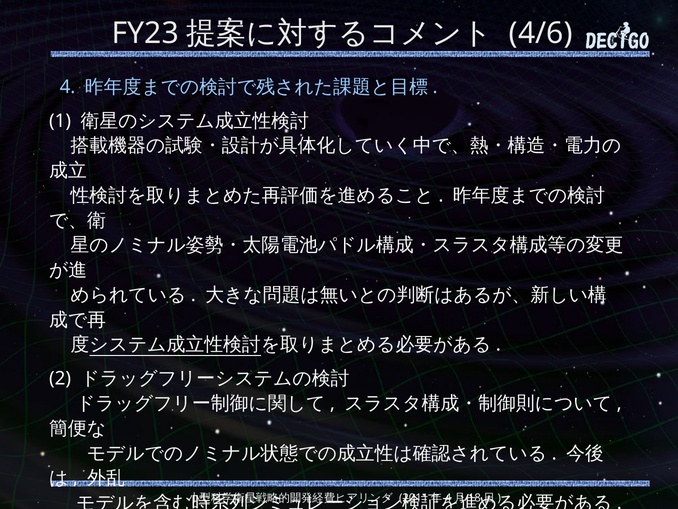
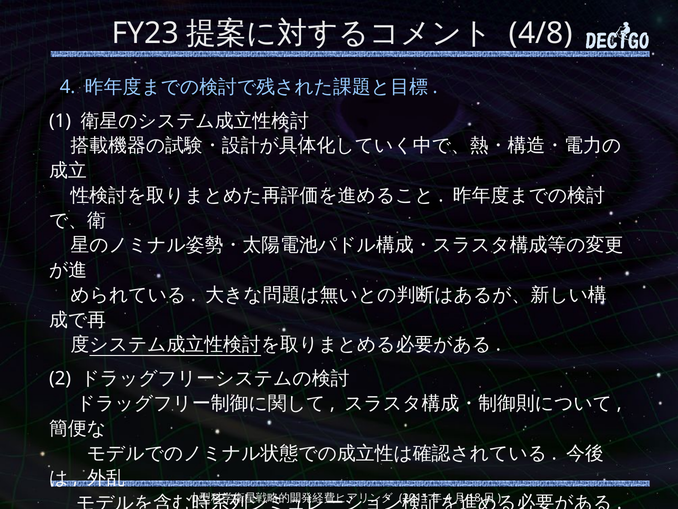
4/6: 4/6 -> 4/8 (541, 33)
